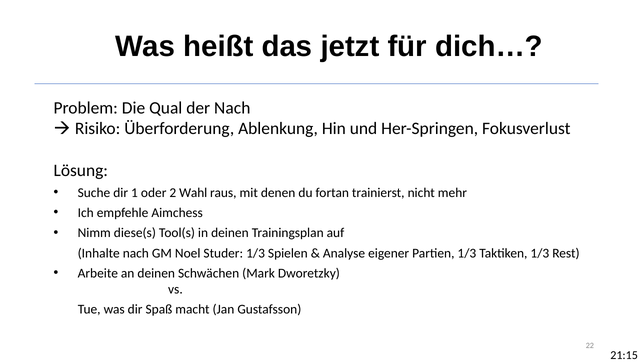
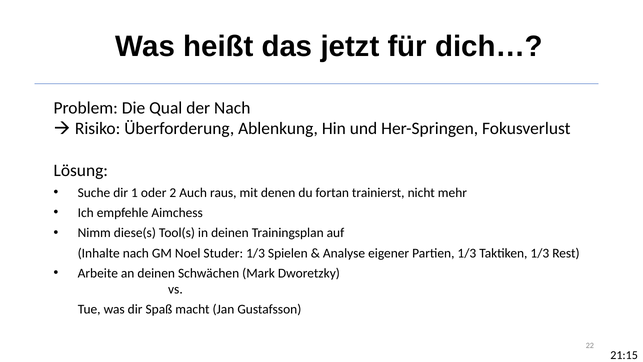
Wahl: Wahl -> Auch (193, 193)
